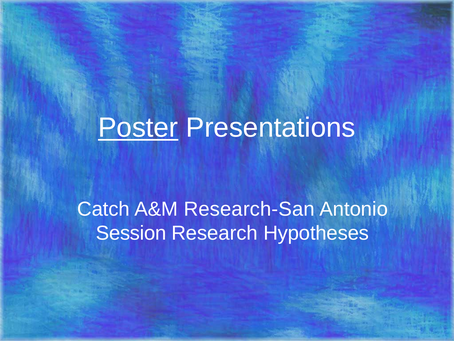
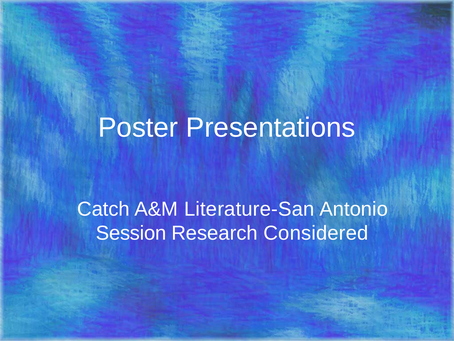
Poster underline: present -> none (138, 128)
Research-San: Research-San -> Literature-San (249, 209)
Hypotheses: Hypotheses -> Considered (316, 233)
